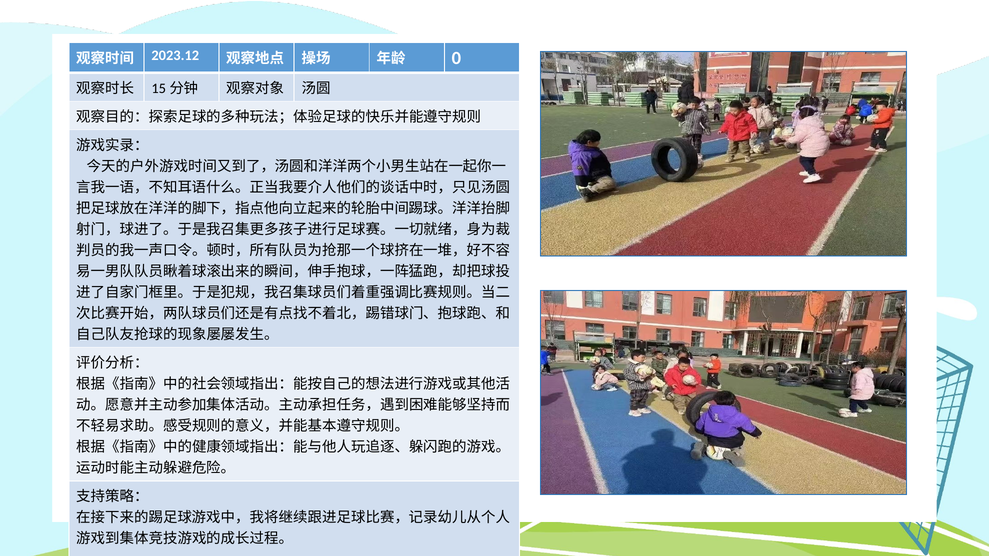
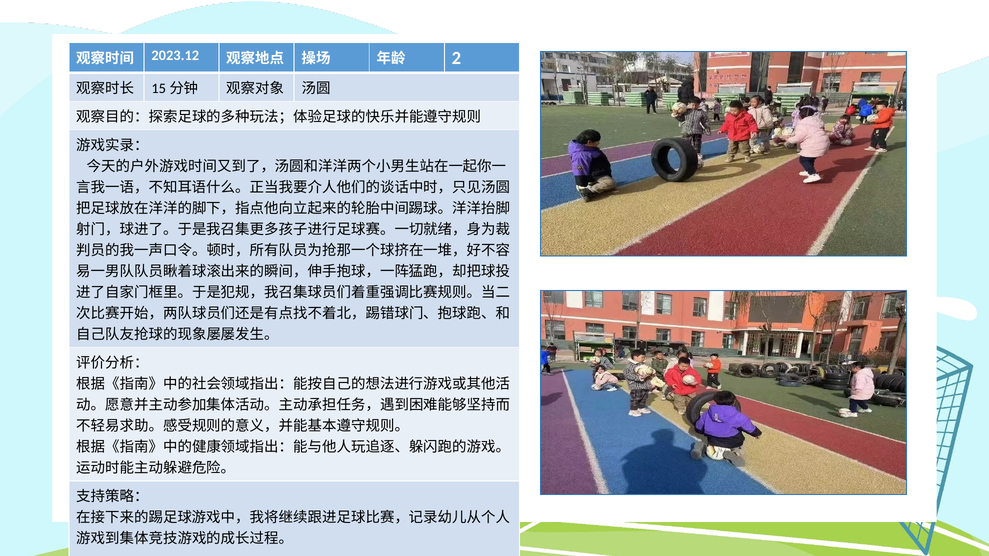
0: 0 -> 2 (456, 58)
